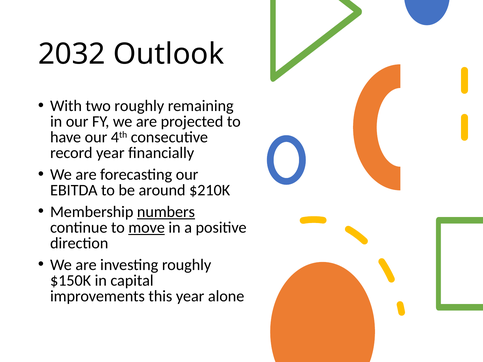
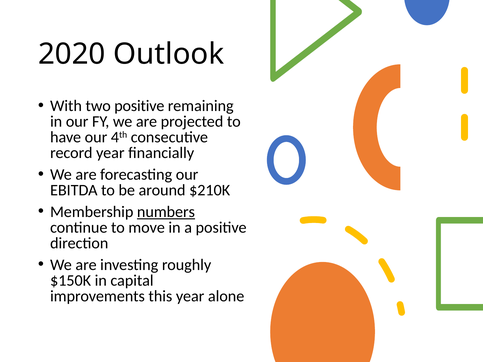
2032: 2032 -> 2020 (72, 54)
two roughly: roughly -> positive (139, 106)
move underline: present -> none (147, 228)
